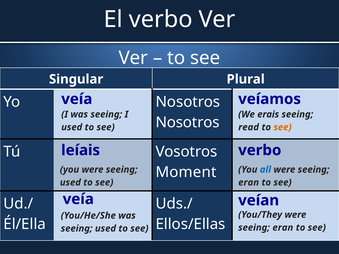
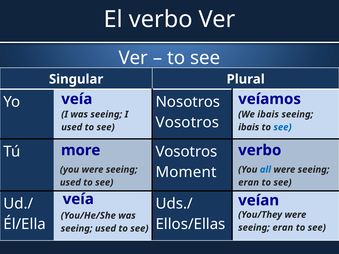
We erais: erais -> ibais (268, 114)
Nosotros: Nosotros -> Vosotros (187, 123)
read: read -> ibais (249, 127)
see colour: orange -> blue (283, 127)
leíais: leíais -> more (81, 150)
